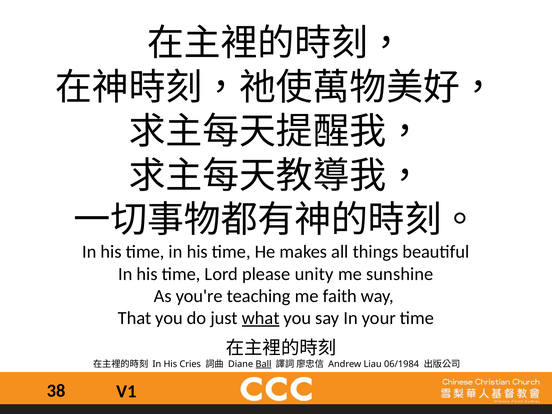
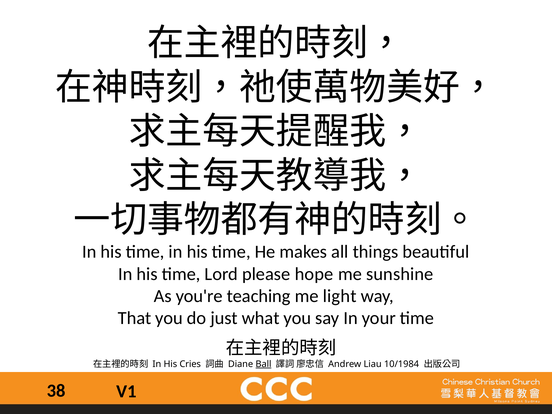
unity: unity -> hope (314, 274)
faith: faith -> light (340, 296)
what underline: present -> none (261, 318)
06/1984: 06/1984 -> 10/1984 (401, 364)
